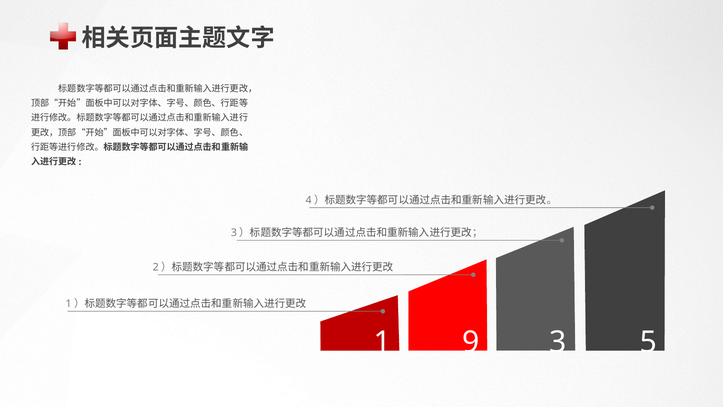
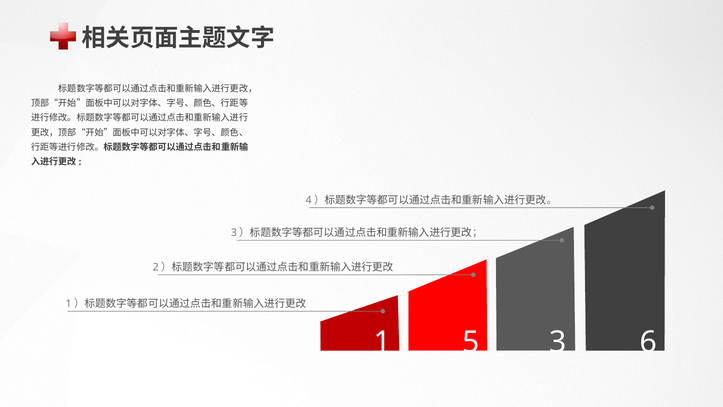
9: 9 -> 5 (471, 342)
5: 5 -> 6 (648, 342)
